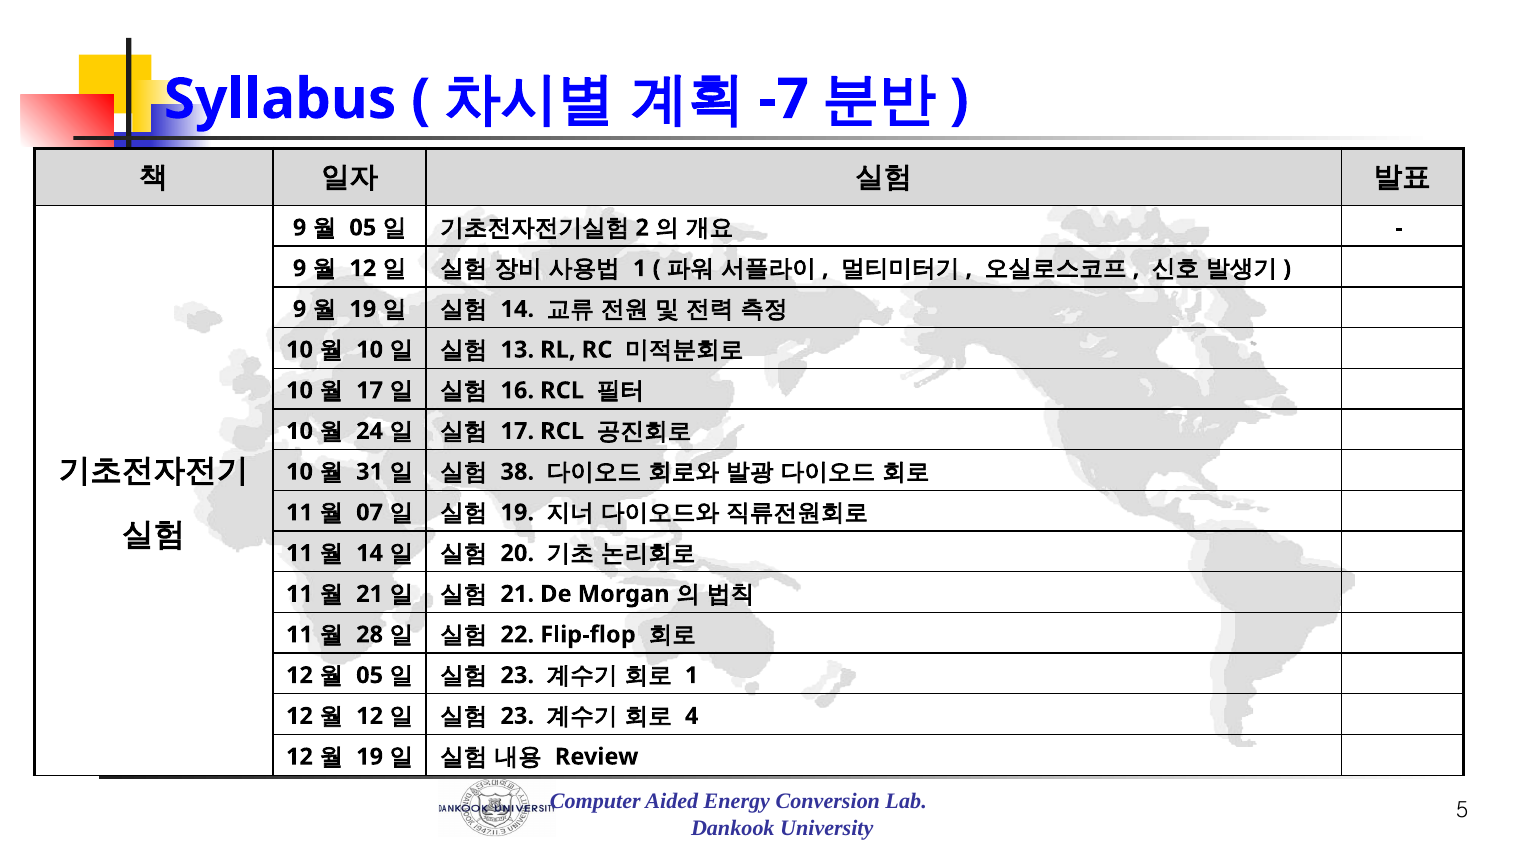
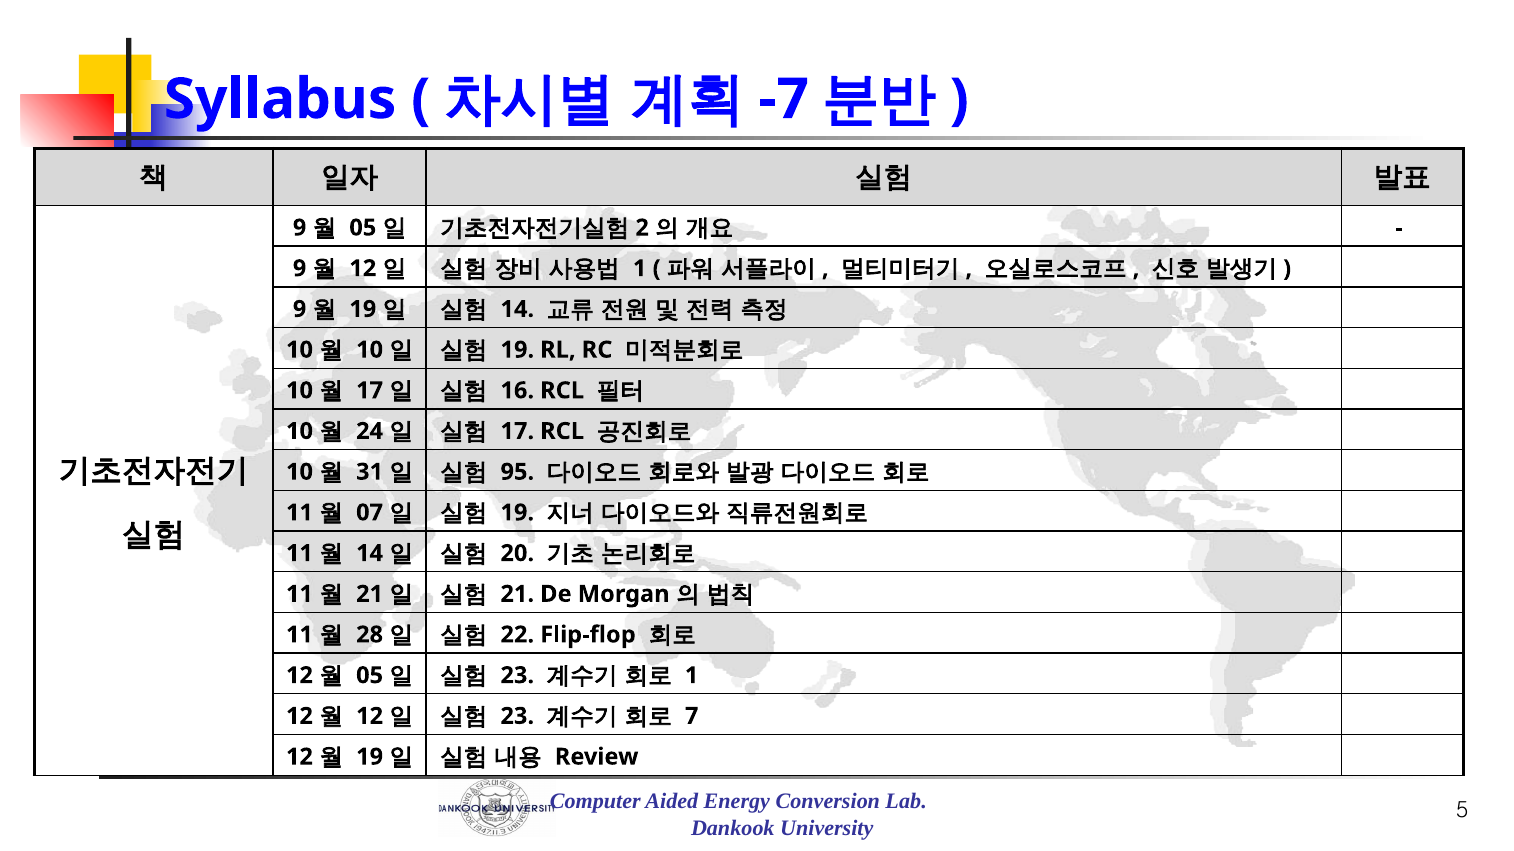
13: 13 -> 19 (517, 350)
38: 38 -> 95 (517, 472)
4: 4 -> 7 (692, 717)
